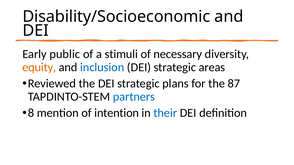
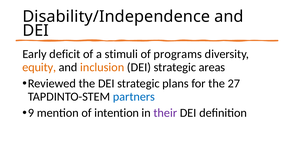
Disability/Socioeconomic: Disability/Socioeconomic -> Disability/Independence (116, 17)
public: public -> deficit (65, 54)
necessary: necessary -> programs (178, 54)
inclusion colour: blue -> orange (102, 67)
87: 87 -> 27 (234, 84)
8: 8 -> 9 (31, 113)
their colour: blue -> purple (165, 113)
